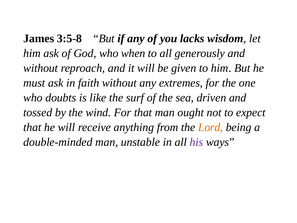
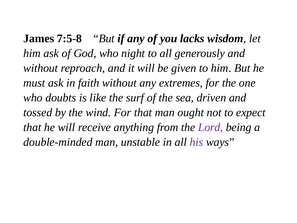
3:5-8: 3:5-8 -> 7:5-8 (69, 38)
when: when -> night (133, 53)
Lord colour: orange -> purple (211, 127)
